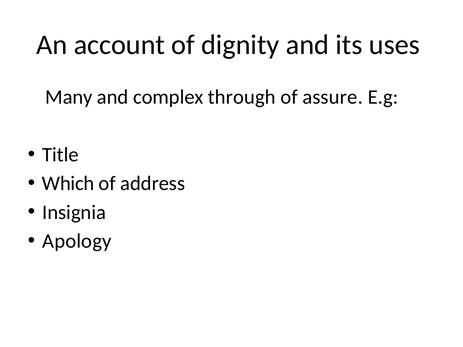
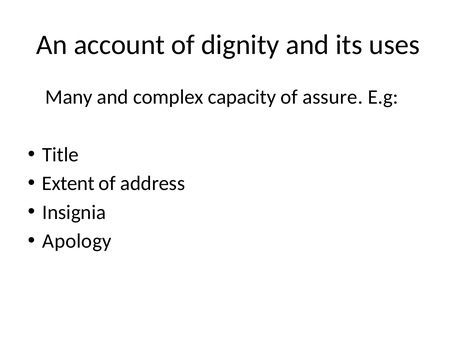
through: through -> capacity (242, 97)
Which: Which -> Extent (68, 184)
